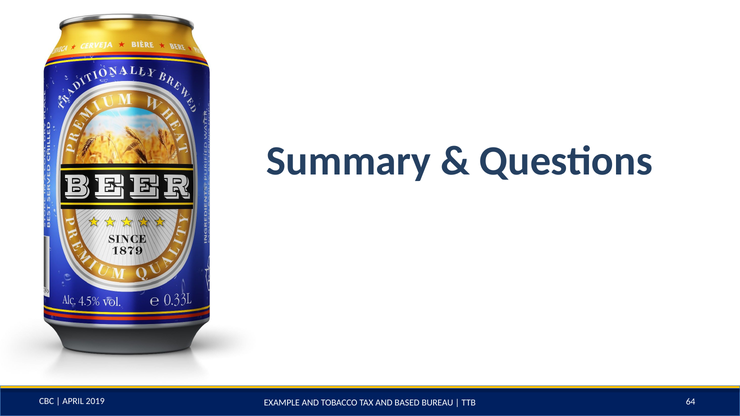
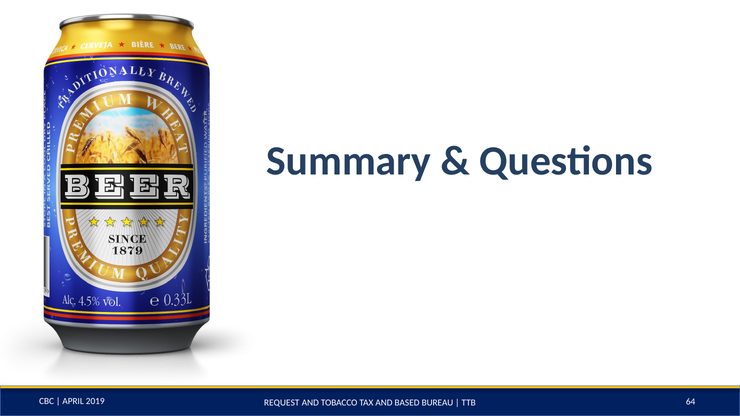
EXAMPLE: EXAMPLE -> REQUEST (282, 403)
